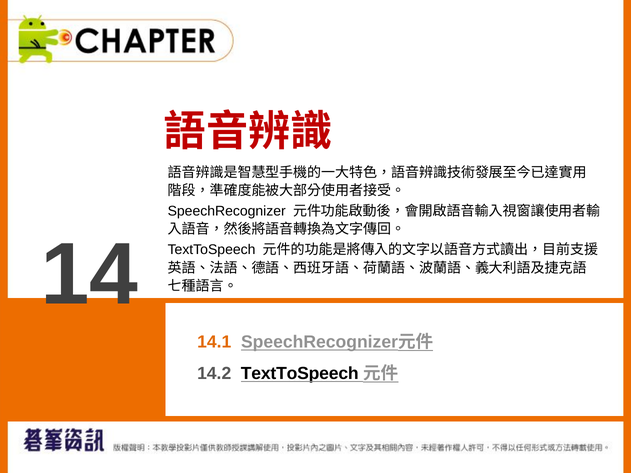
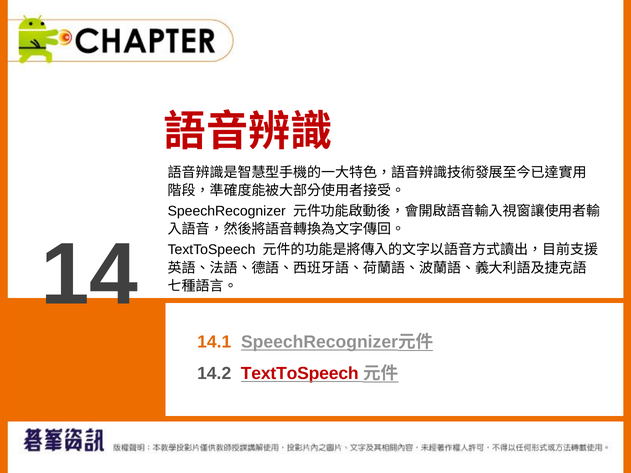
TextToSpeech colour: black -> red (300, 374)
